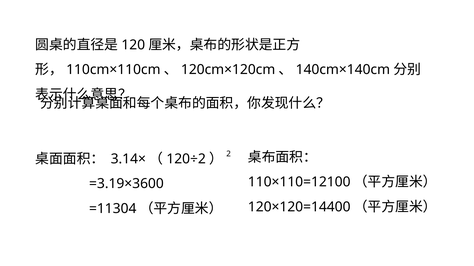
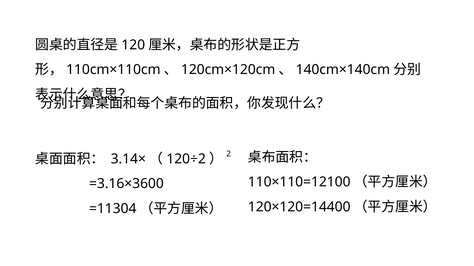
=3.19×3600: =3.19×3600 -> =3.16×3600 (126, 184)
